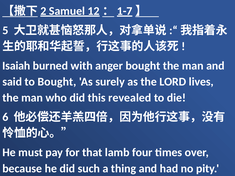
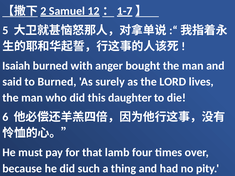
to Bought: Bought -> Burned (57, 82)
revealed: revealed -> daughter (130, 98)
